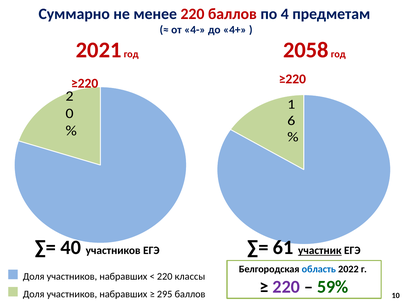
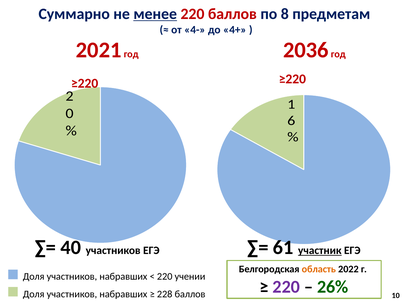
менее underline: none -> present (155, 14)
4: 4 -> 8 (285, 14)
2058: 2058 -> 2036 (306, 50)
область colour: blue -> orange (319, 269)
классы: классы -> учении (190, 276)
59%: 59% -> 26% (333, 287)
295: 295 -> 228 (165, 294)
